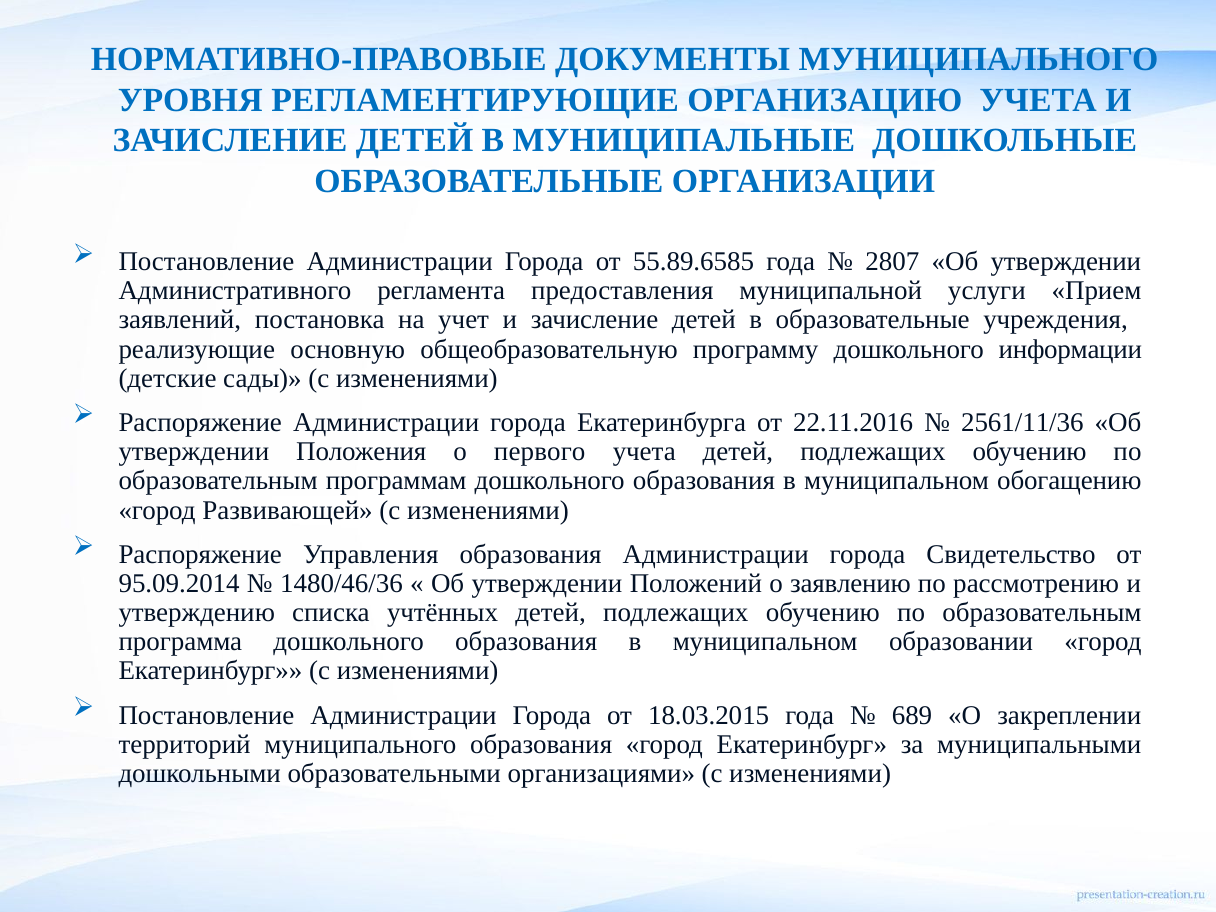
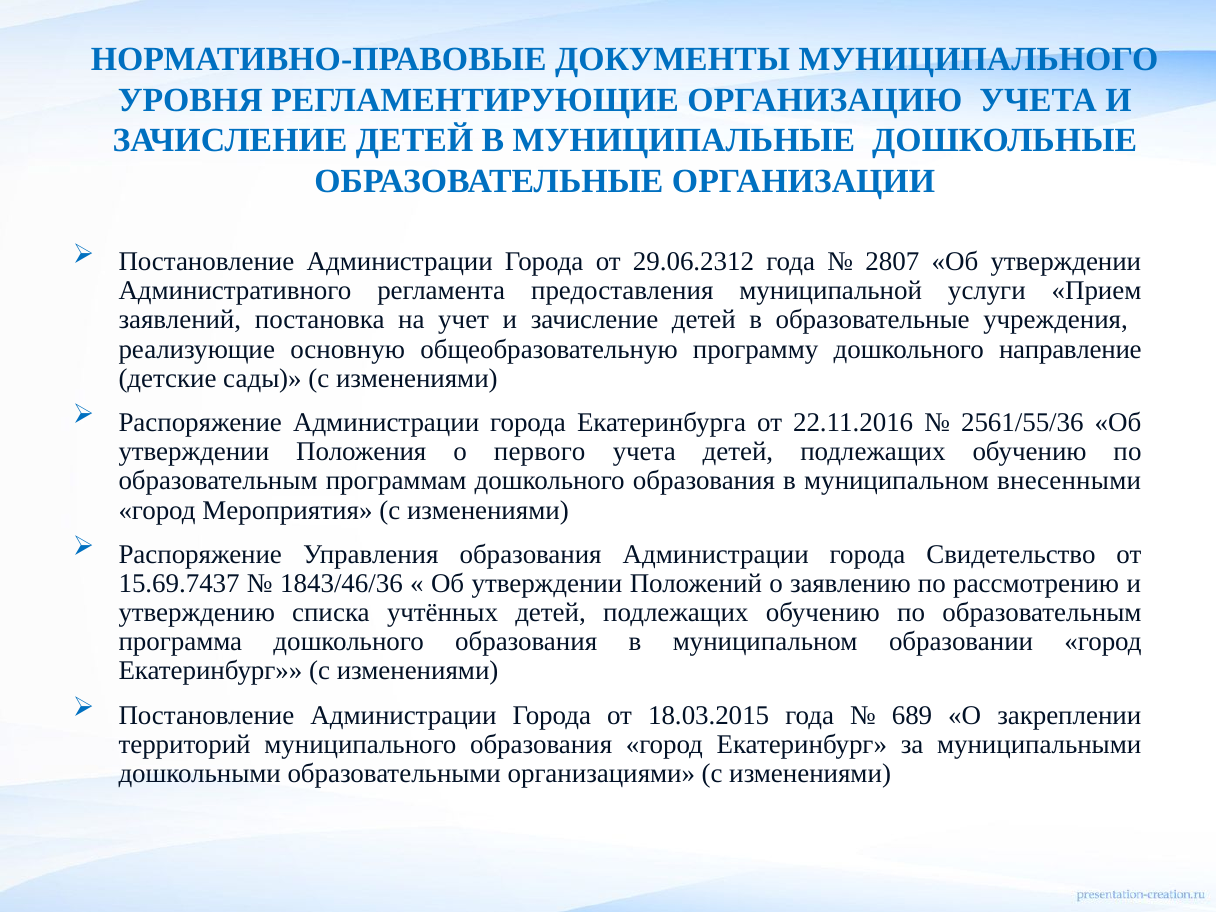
55.89.6585: 55.89.6585 -> 29.06.2312 (693, 262)
информации: информации -> направление (1070, 349)
2561/11/36: 2561/11/36 -> 2561/55/36 (1022, 423)
обогащению: обогащению -> внесенными (1069, 481)
Развивающей: Развивающей -> Мероприятия (288, 510)
95.09.2014: 95.09.2014 -> 15.69.7437 (179, 584)
1480/46/36: 1480/46/36 -> 1843/46/36 (341, 584)
